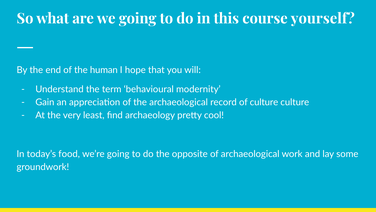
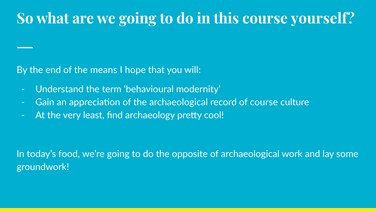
human: human -> means (104, 70)
of culture: culture -> course (264, 102)
